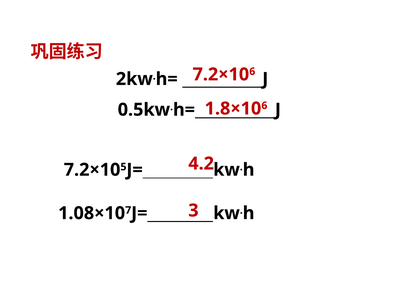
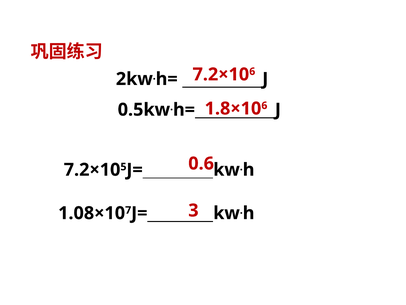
4.2: 4.2 -> 0.6 (201, 163)
